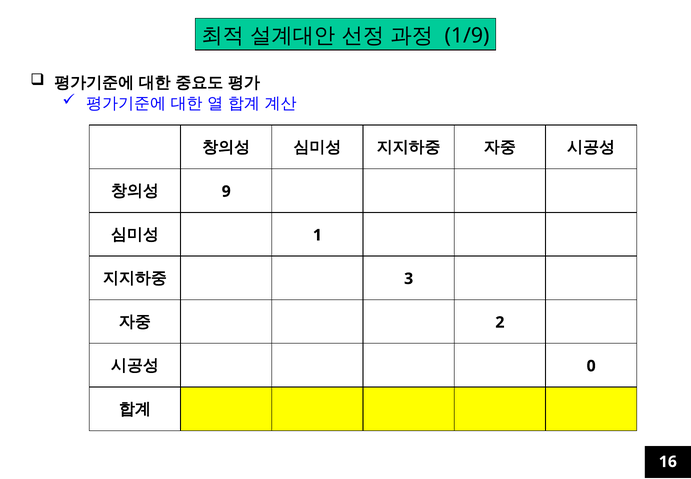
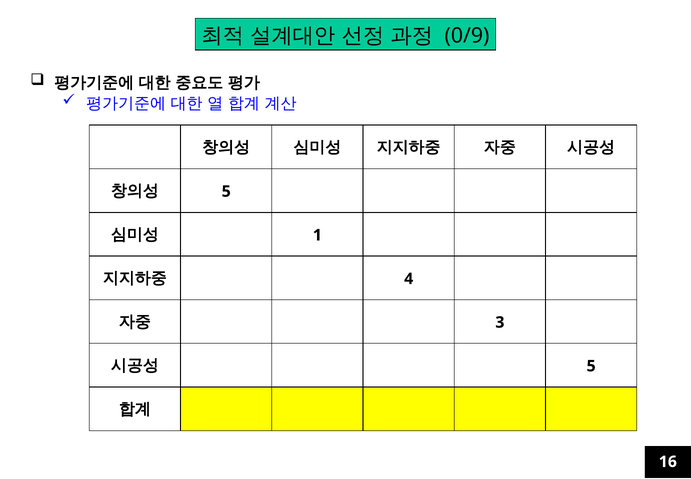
1/9: 1/9 -> 0/9 (467, 36)
9: 9 -> 5 (226, 191)
3: 3 -> 4 (409, 278)
2: 2 -> 3 (500, 322)
0: 0 -> 5 (591, 366)
